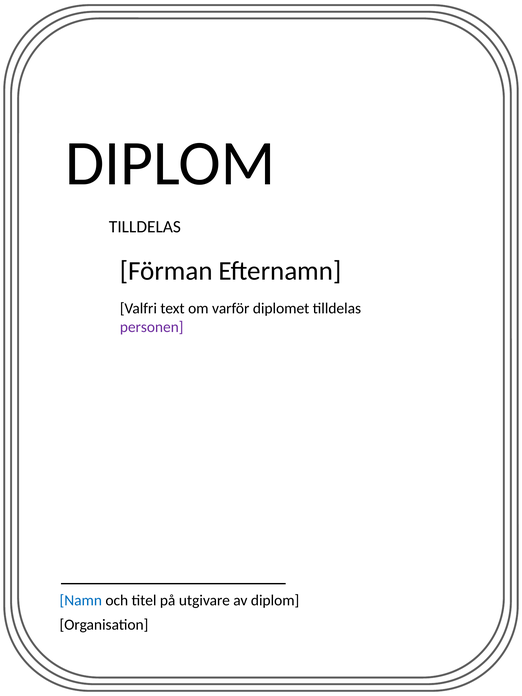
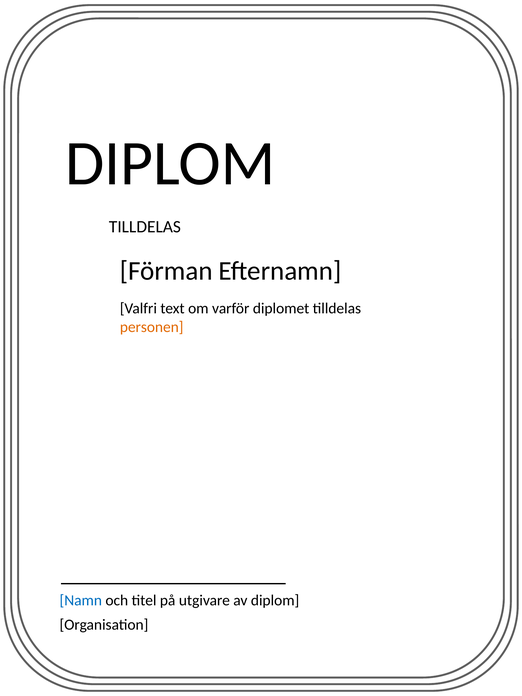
personen colour: purple -> orange (152, 327)
